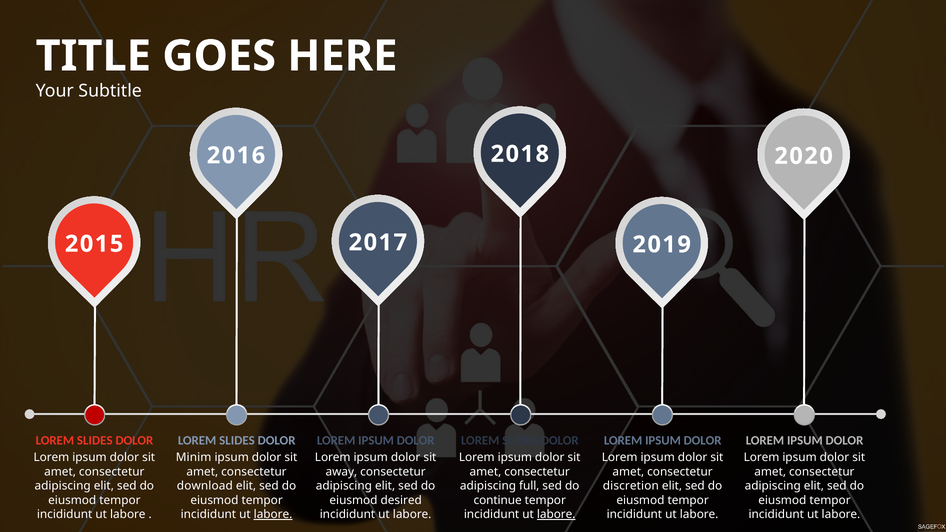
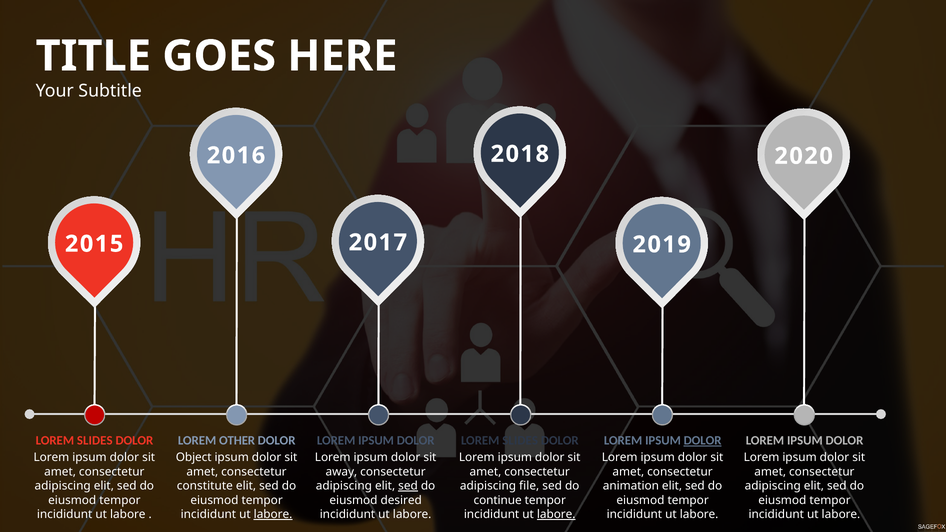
SLIDES: SLIDES -> OTHER (237, 441)
DOLOR underline: none -> present (703, 441)
Minim: Minim -> Object (194, 458)
download: download -> constitute (205, 486)
sed underline: none -> present (408, 486)
full: full -> file (529, 486)
discretion: discretion -> animation (631, 486)
